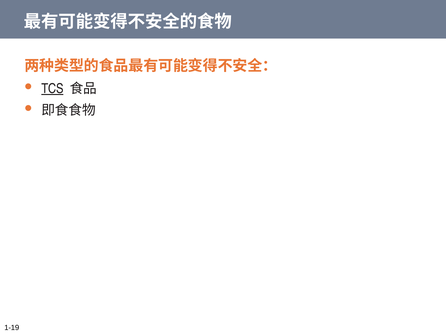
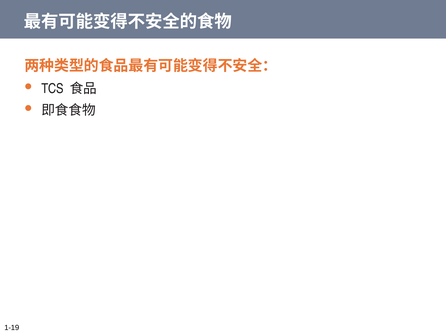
TCS underline: present -> none (52, 89)
